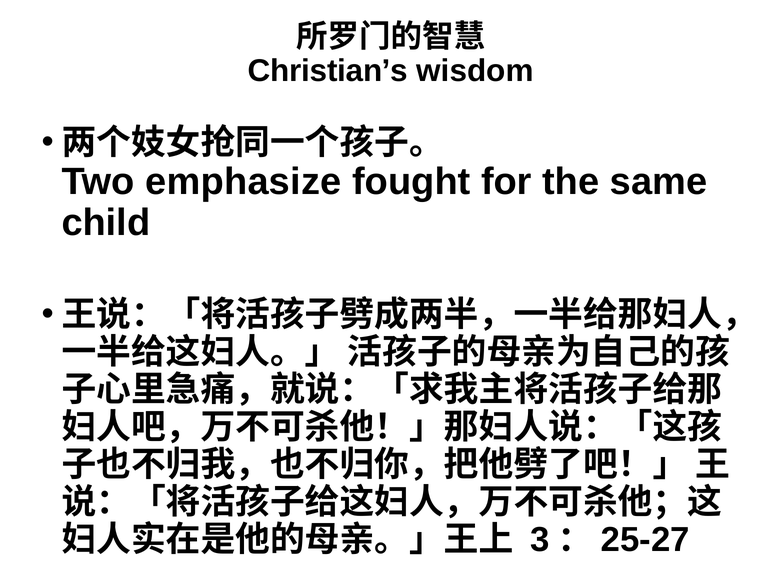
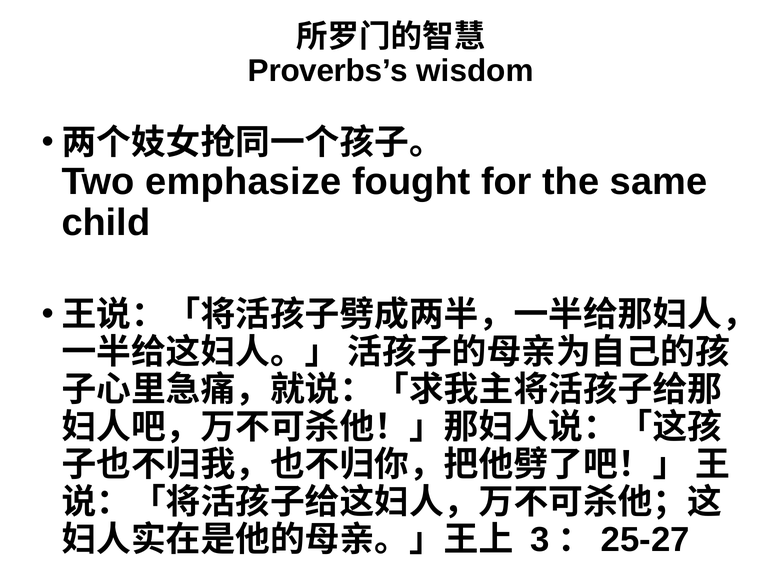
Christian’s: Christian’s -> Proverbs’s (328, 71)
